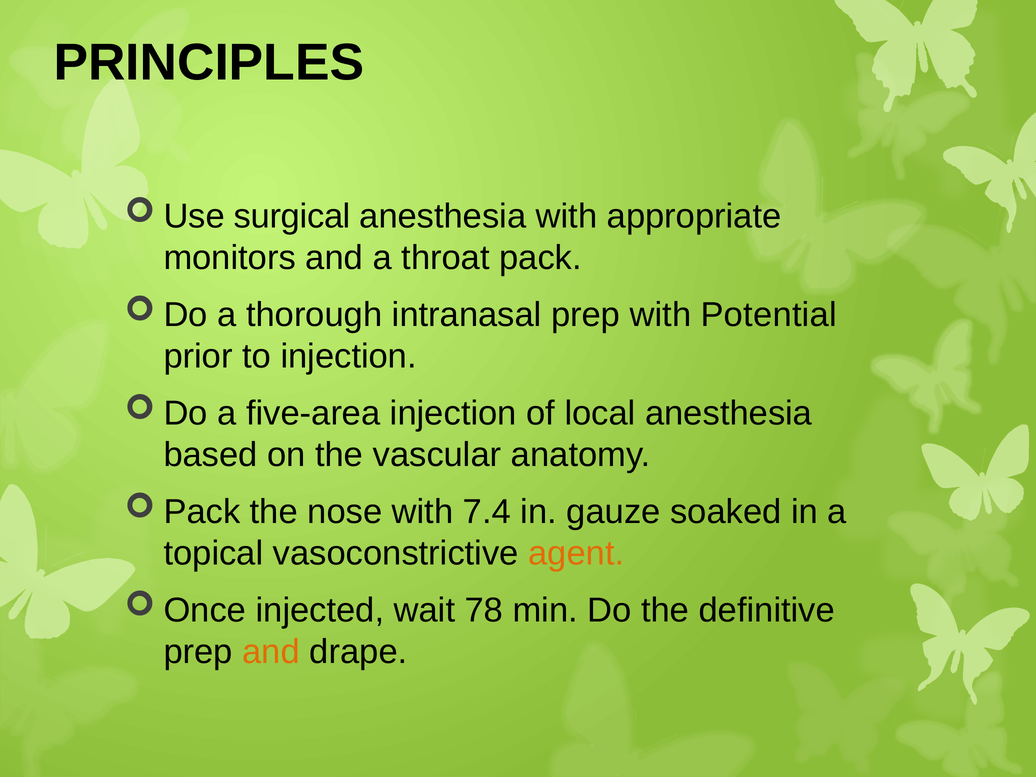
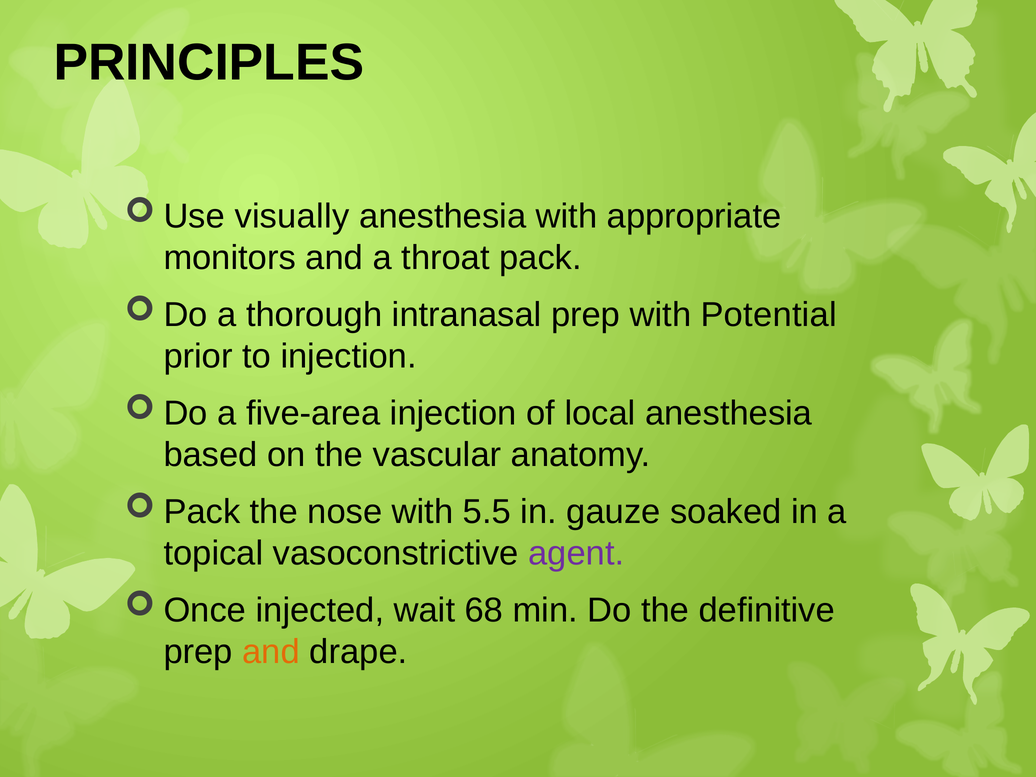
surgical: surgical -> visually (292, 217)
7.4: 7.4 -> 5.5 (487, 512)
agent colour: orange -> purple (576, 553)
78: 78 -> 68 (484, 610)
